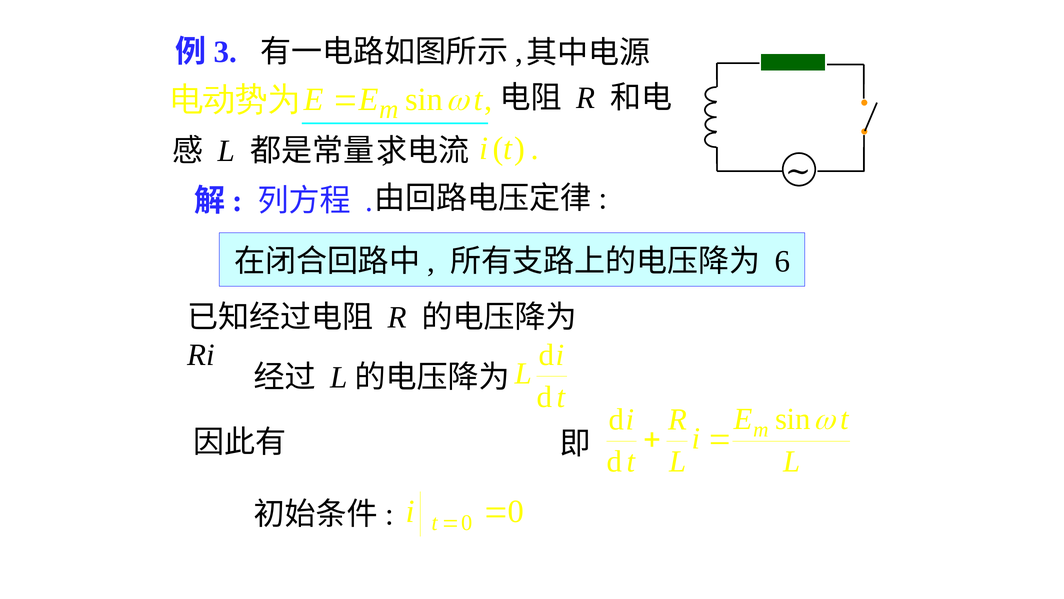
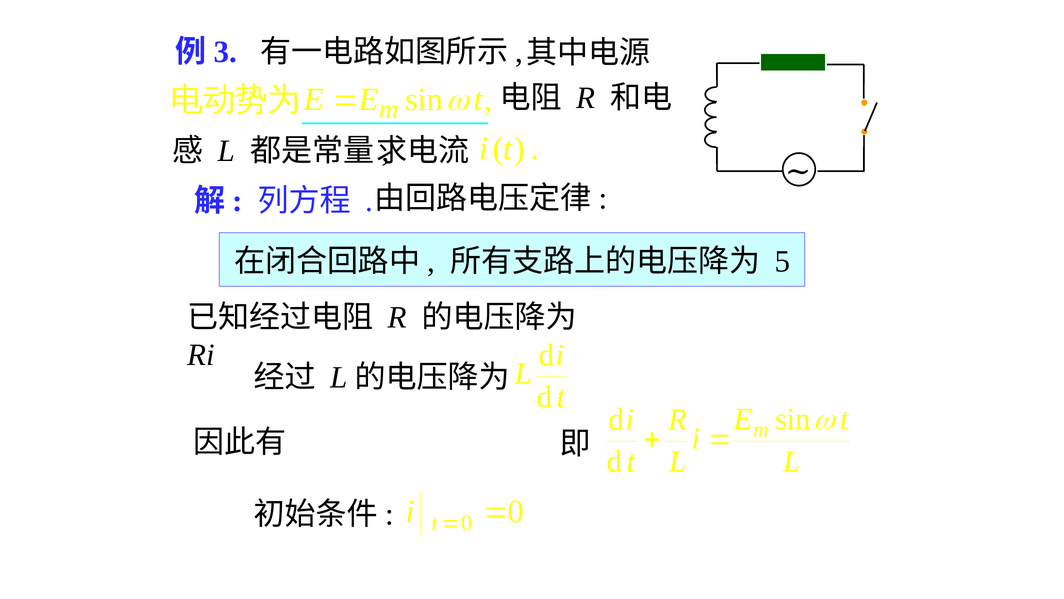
6: 6 -> 5 (782, 261)
